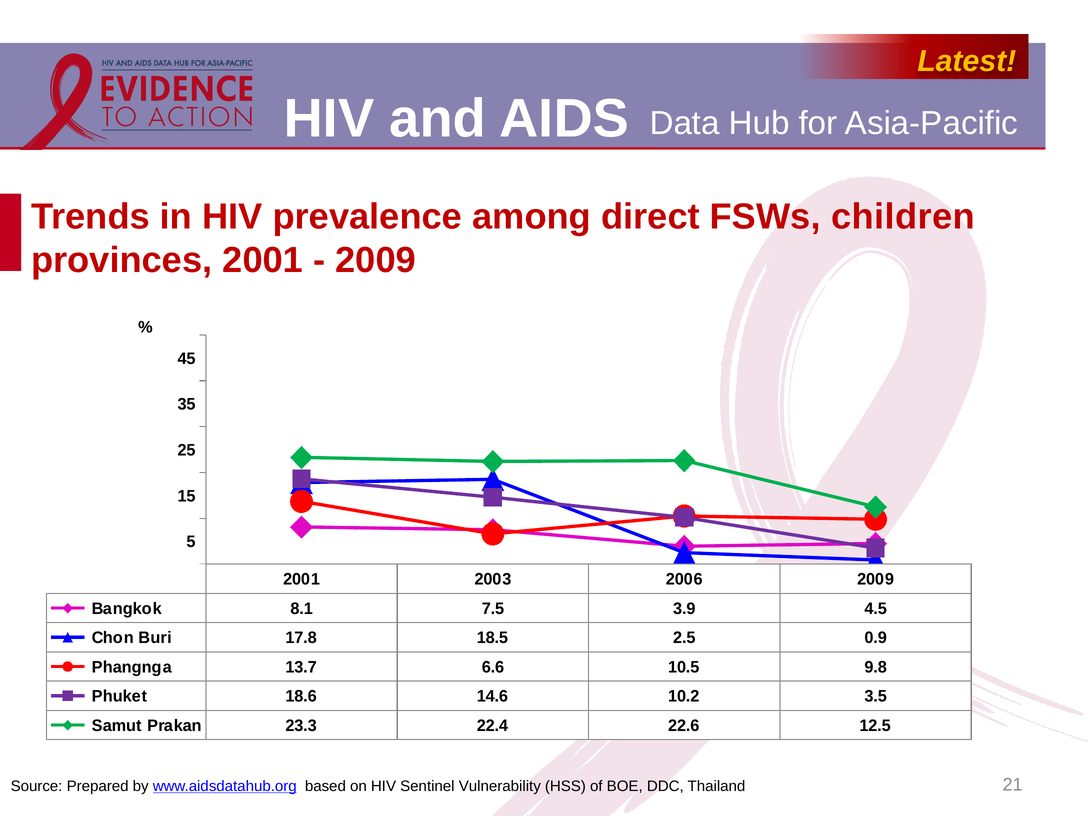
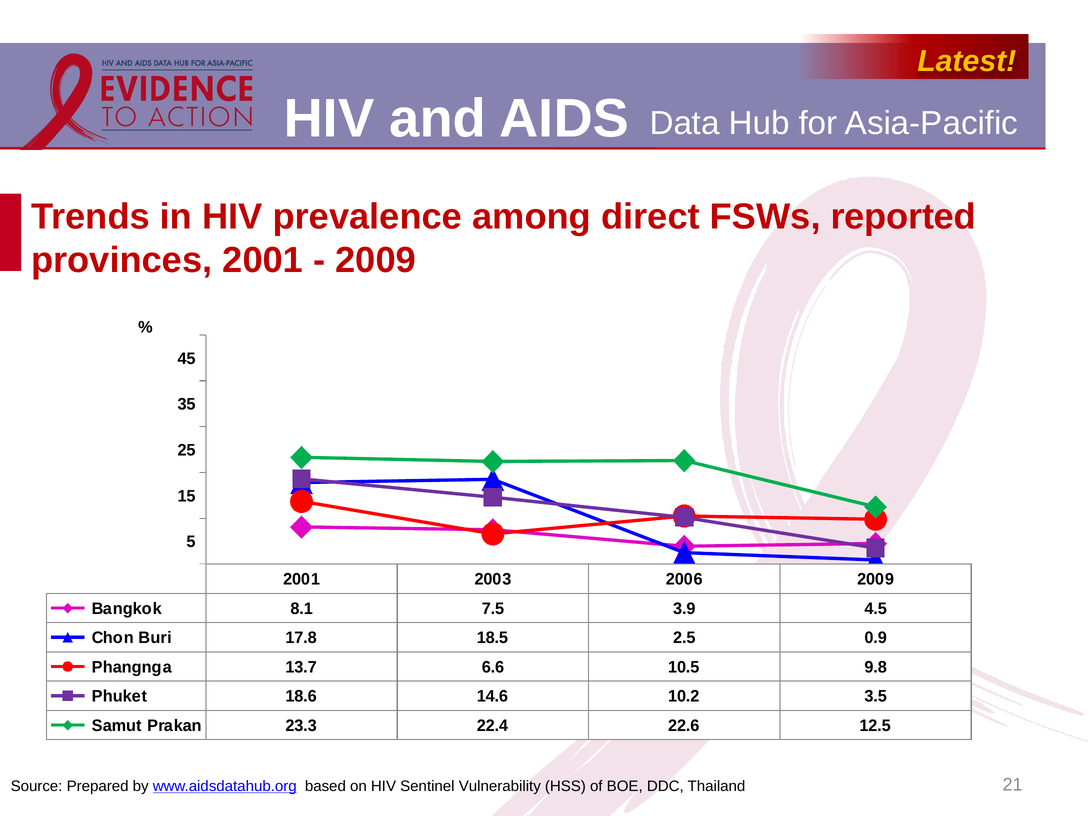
children: children -> reported (903, 217)
